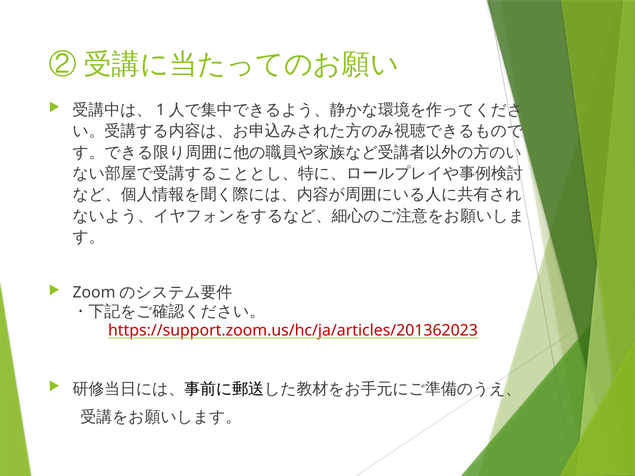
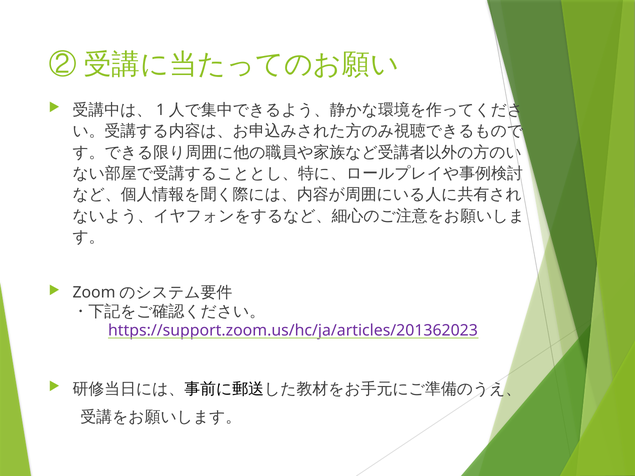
https://support.zoom.us/hc/ja/articles/201362023 colour: red -> purple (293, 331)
